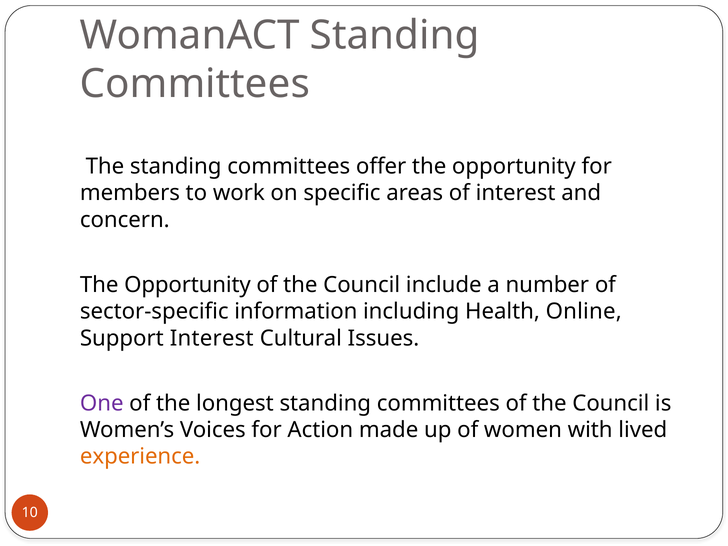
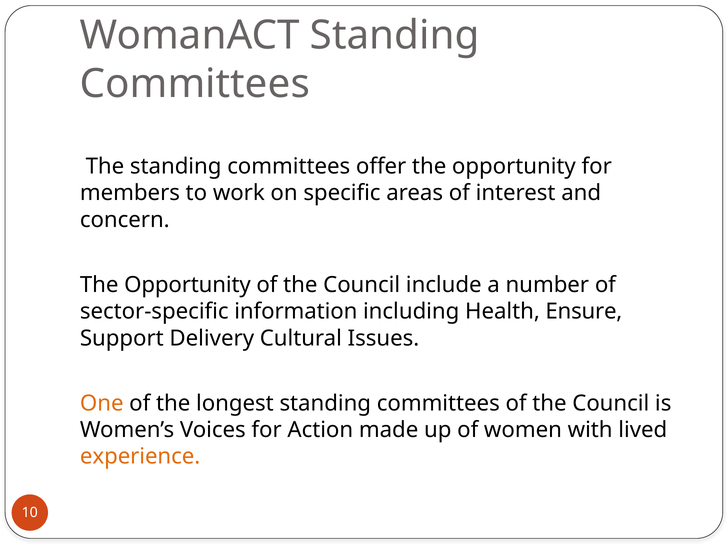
Online: Online -> Ensure (584, 311)
Support Interest: Interest -> Delivery (212, 338)
One colour: purple -> orange (102, 403)
